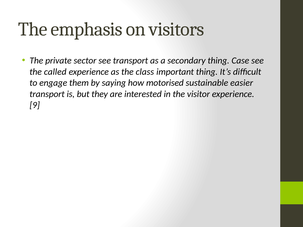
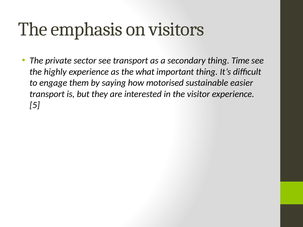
Case: Case -> Time (240, 61)
called: called -> highly (55, 72)
class: class -> what (145, 72)
9: 9 -> 5 (35, 105)
